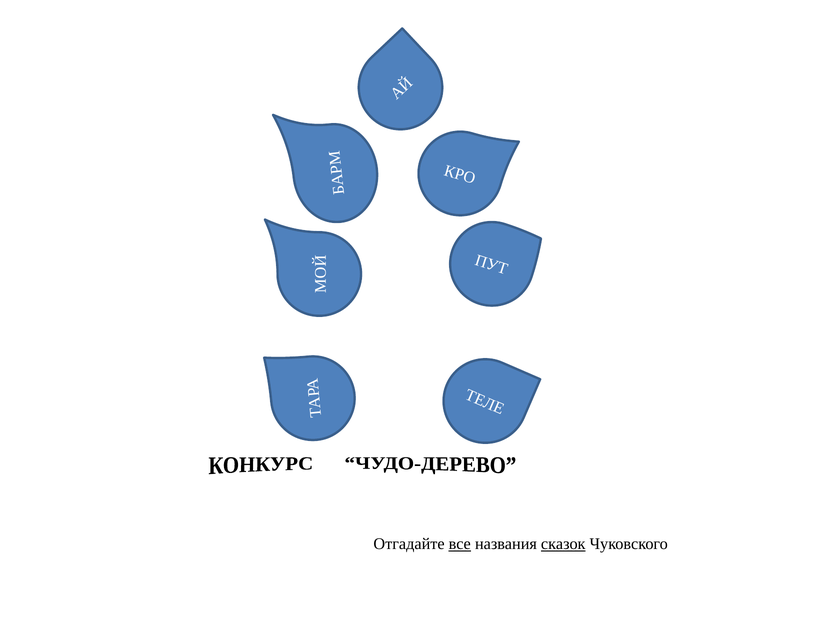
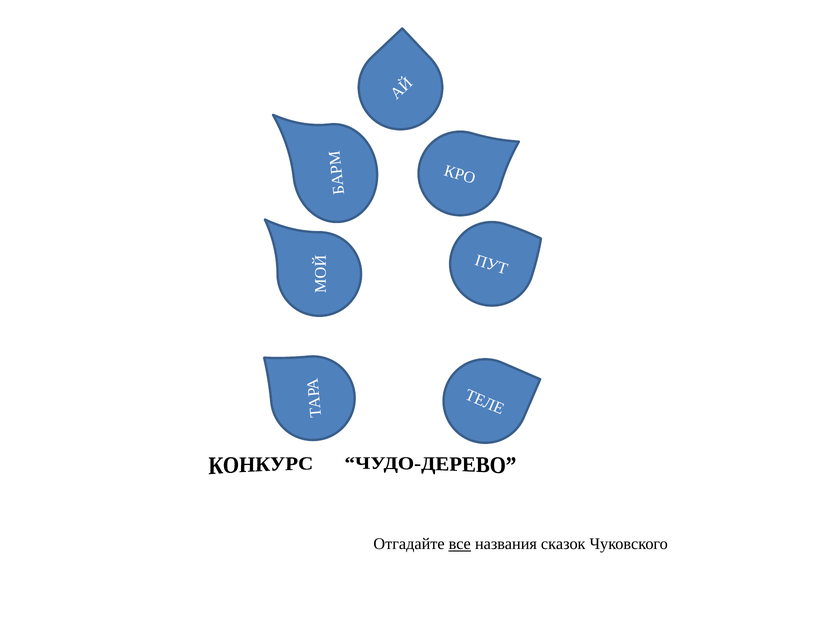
сказок underline: present -> none (563, 543)
